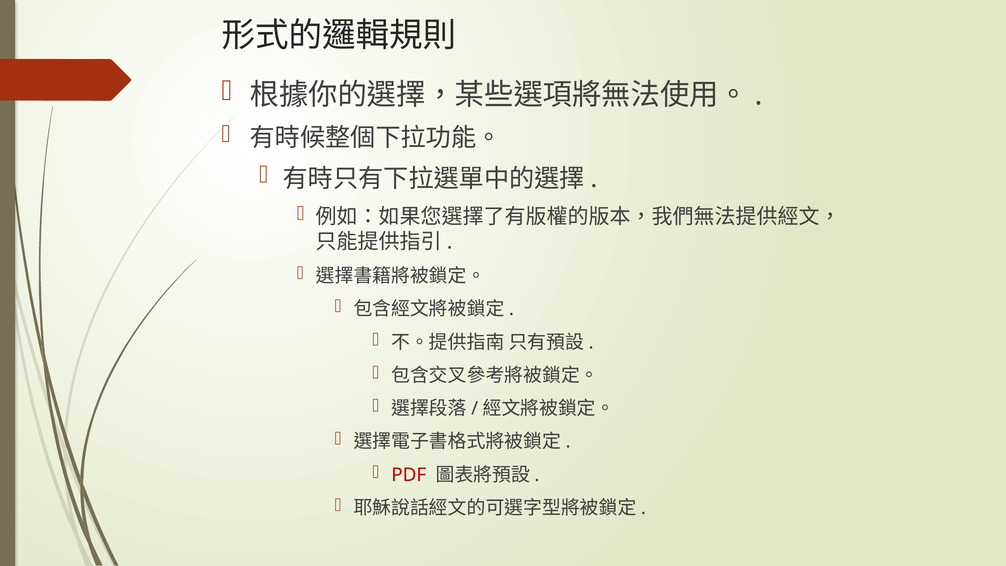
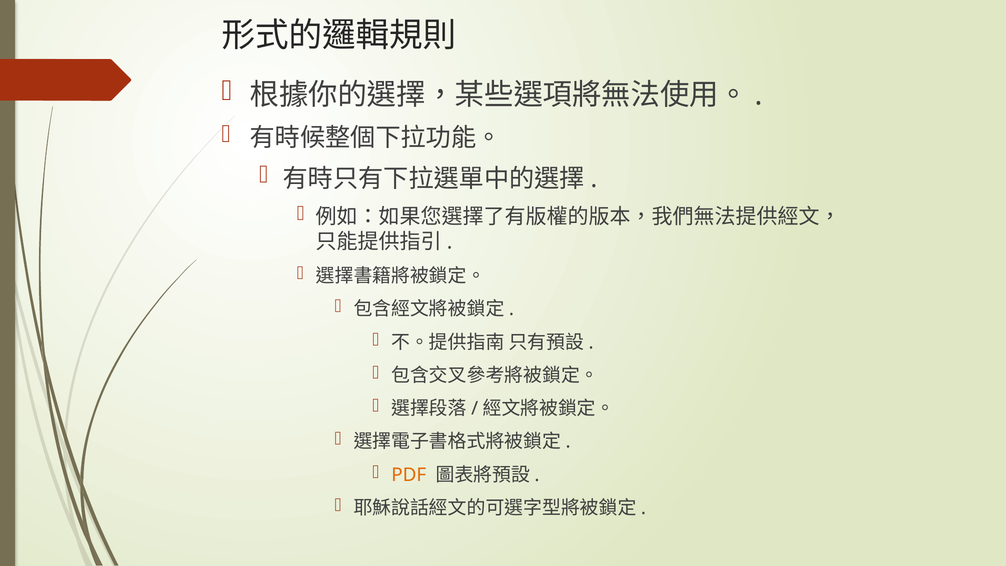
PDF colour: red -> orange (409, 475)
